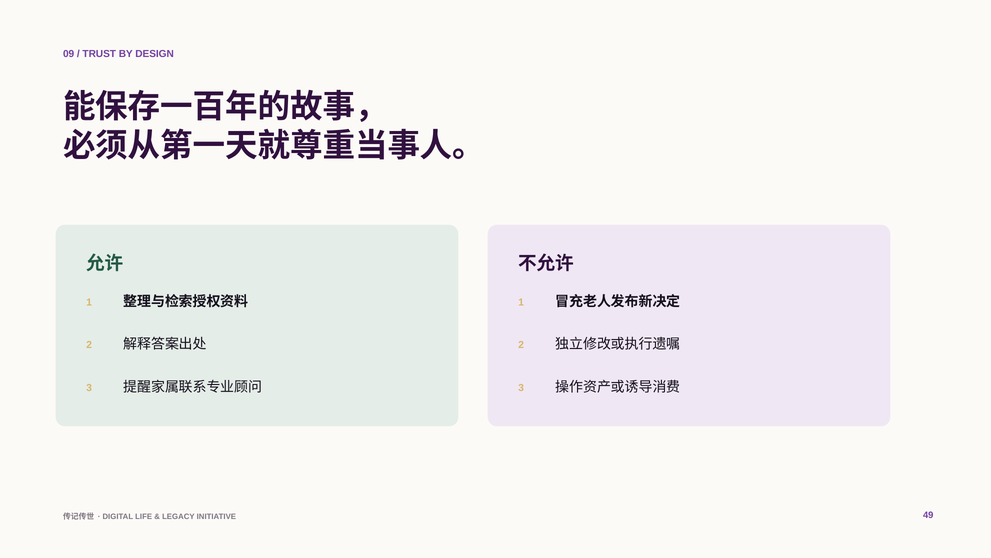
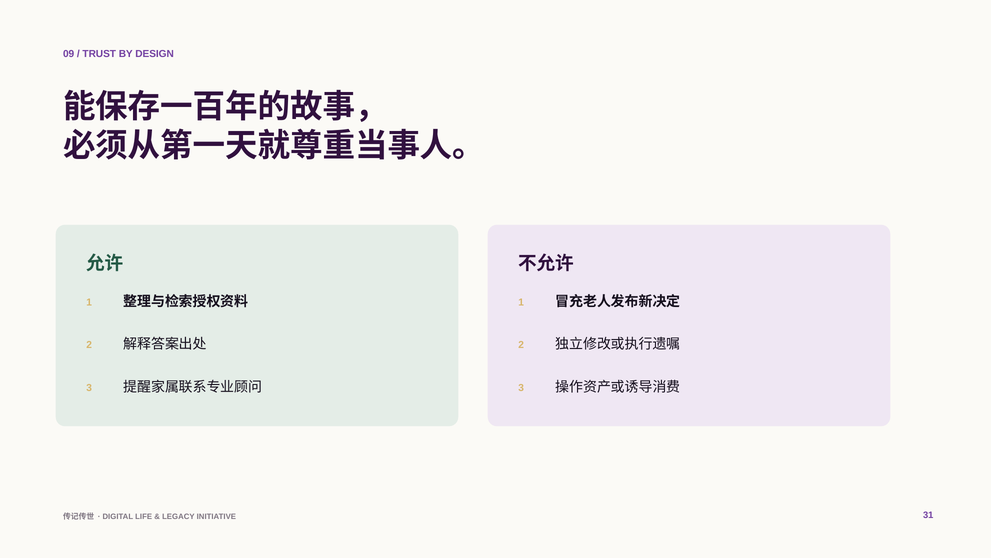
49: 49 -> 31 (928, 514)
